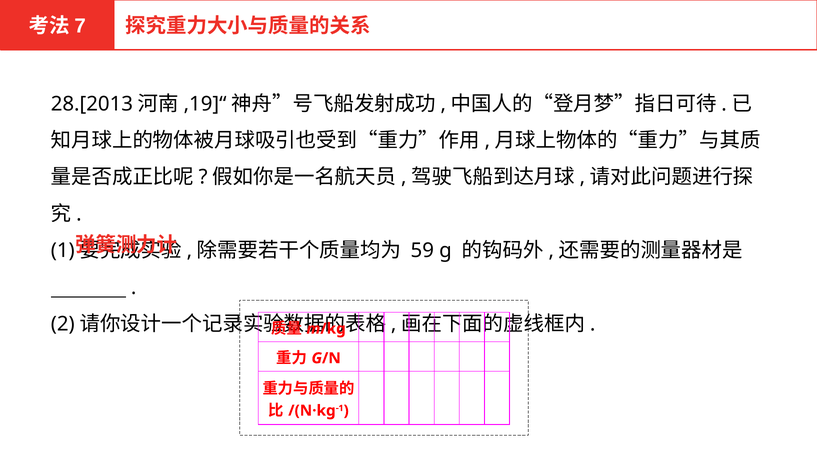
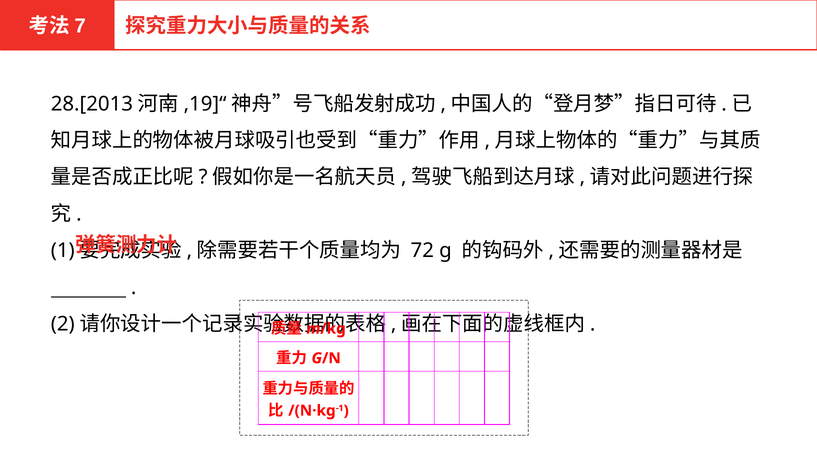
59: 59 -> 72 (422, 251)
